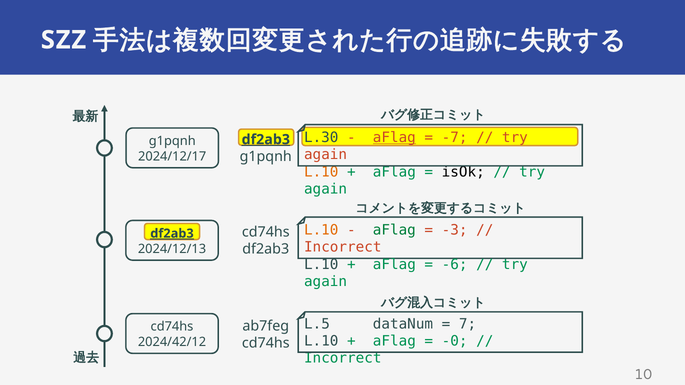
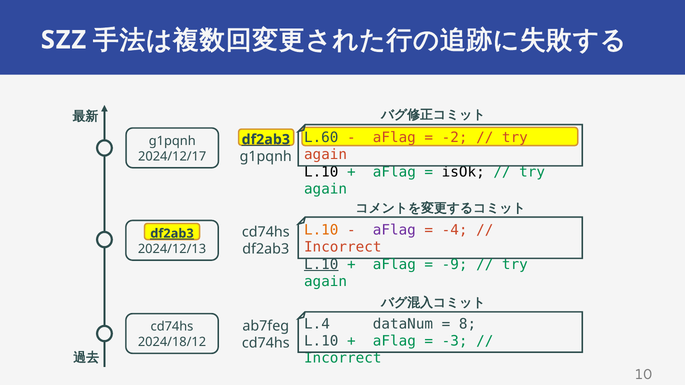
L.30: L.30 -> L.60 (321, 138)
aFlag underline: present -> none (394, 138)
-7: -7 -> -2 (455, 138)
L.10 colour: orange -> black (321, 172)
aFlag colour: green -> purple (394, 230)
-3: -3 -> -4 (455, 230)
L.10 underline: none -> present (321, 265)
-6: -6 -> -9 (455, 265)
L.5: L.5 -> L.4 (317, 324)
7: 7 -> 8 (468, 324)
-0: -0 -> -3 (455, 341)
2024/42/12: 2024/42/12 -> 2024/18/12 (172, 342)
